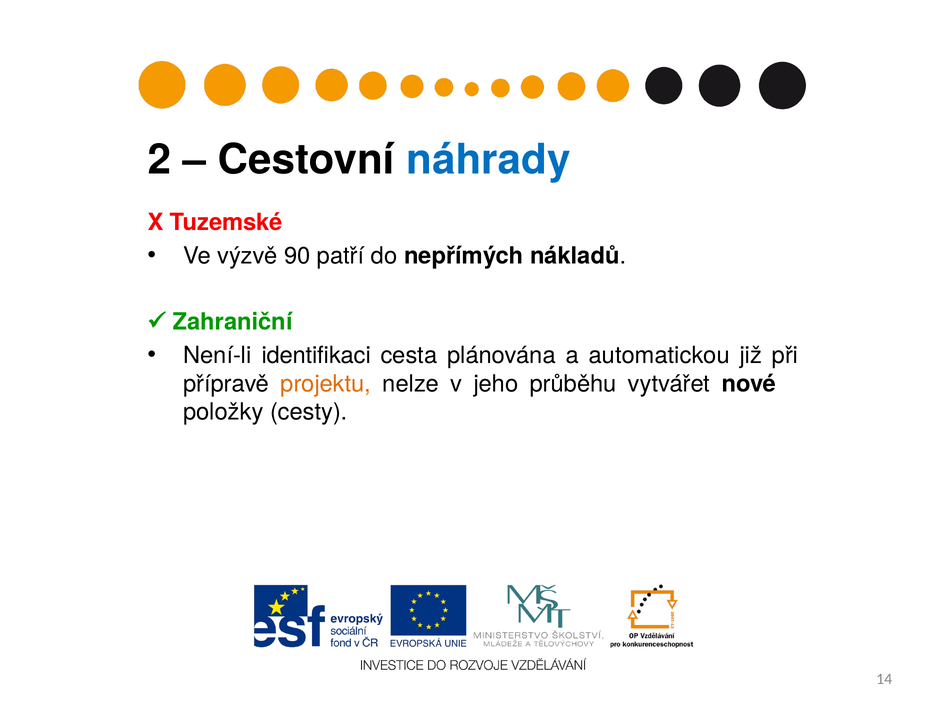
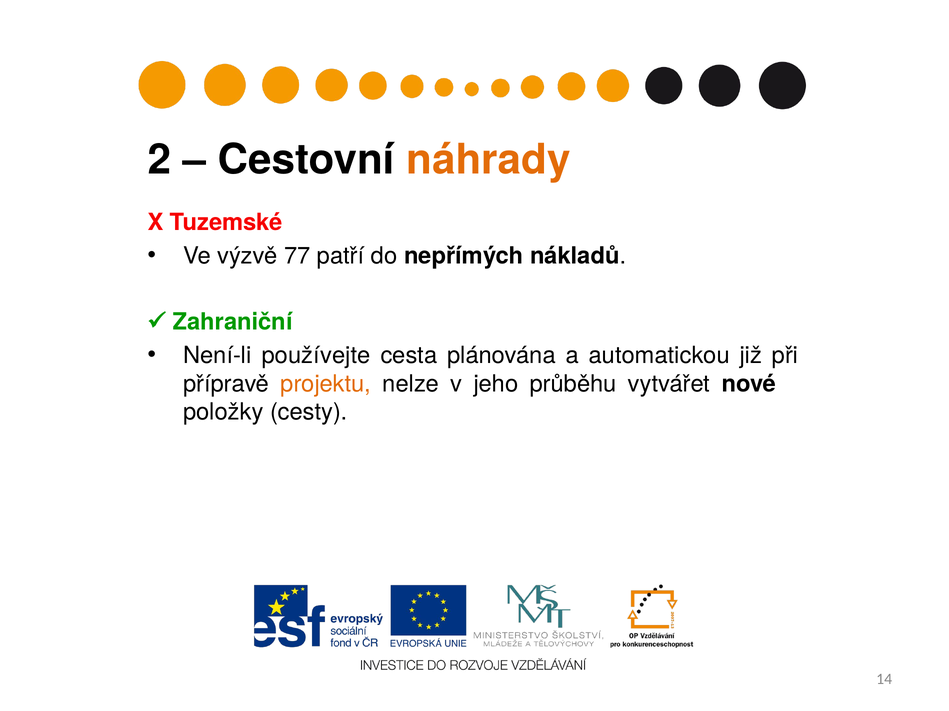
náhrady colour: blue -> orange (488, 160)
90: 90 -> 77 (297, 256)
identifikaci: identifikaci -> používejte (316, 356)
